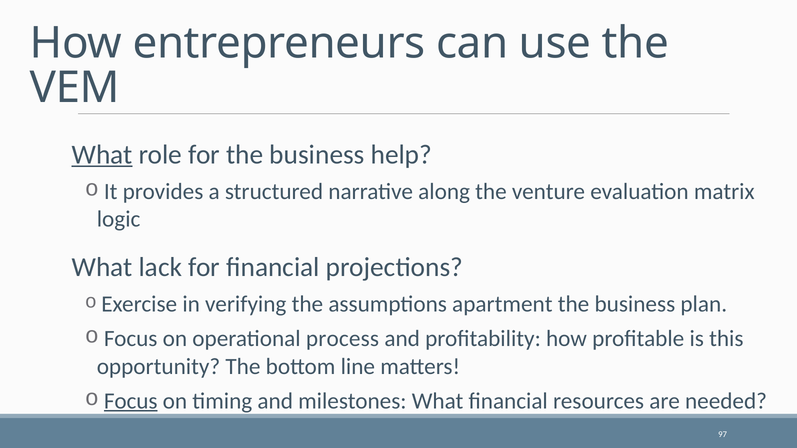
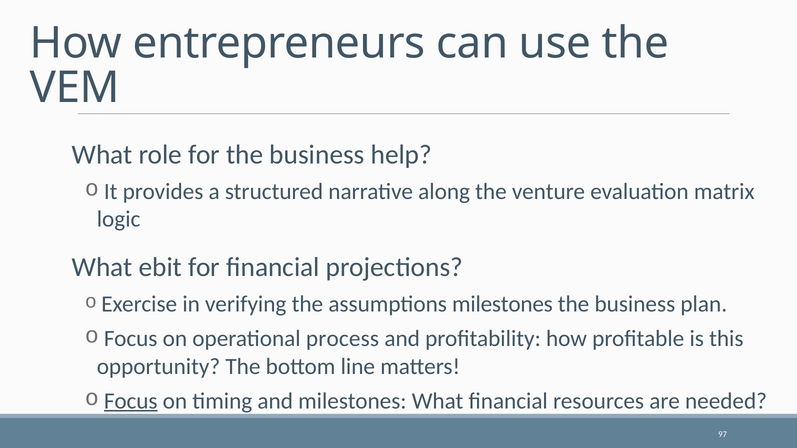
What underline: present -> none (102, 155)
lack: lack -> ebit (160, 267)
assumptions apartment: apartment -> milestones (502, 304)
